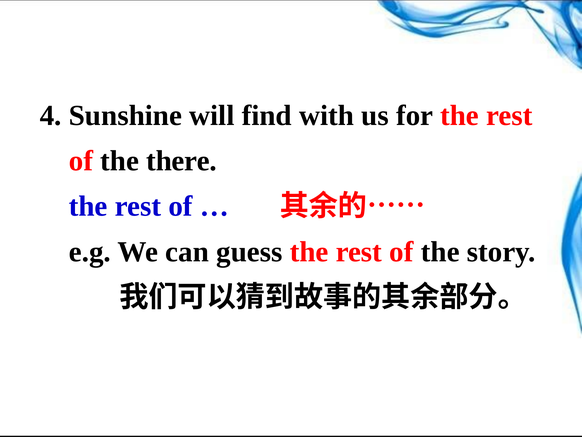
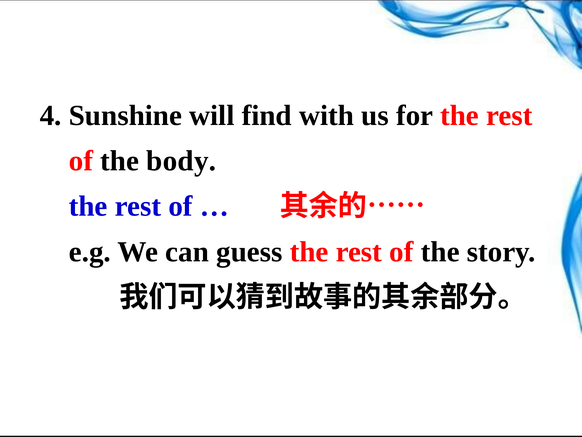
there: there -> body (181, 161)
